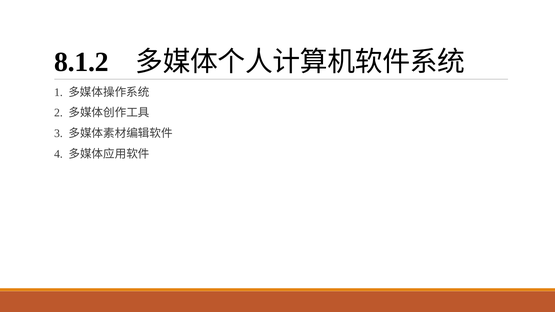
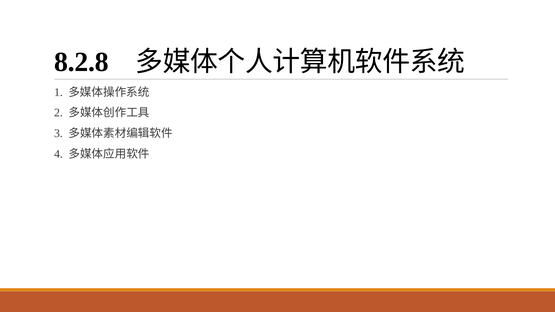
8.1.2: 8.1.2 -> 8.2.8 (81, 62)
